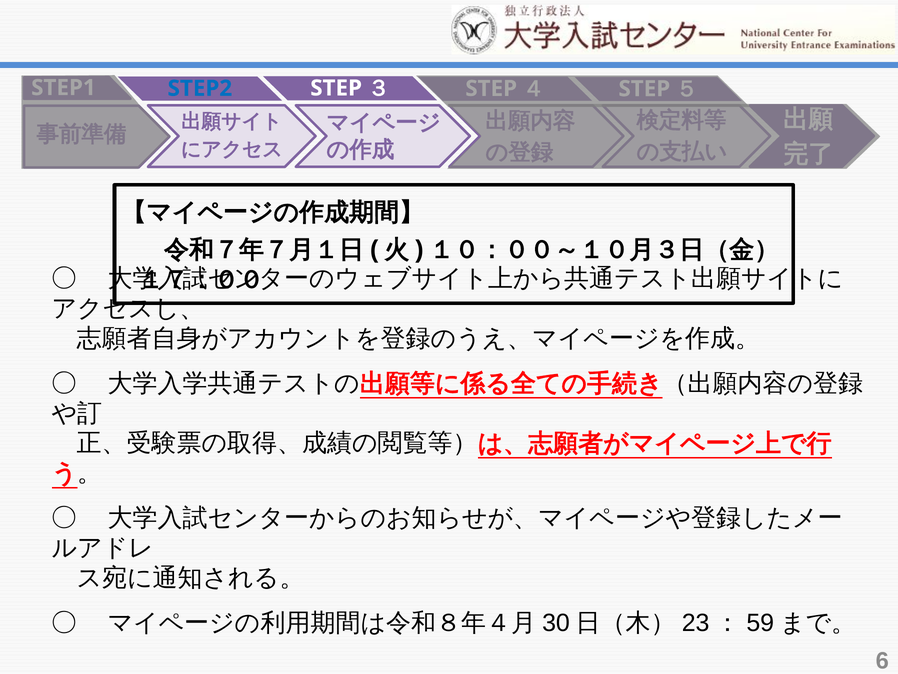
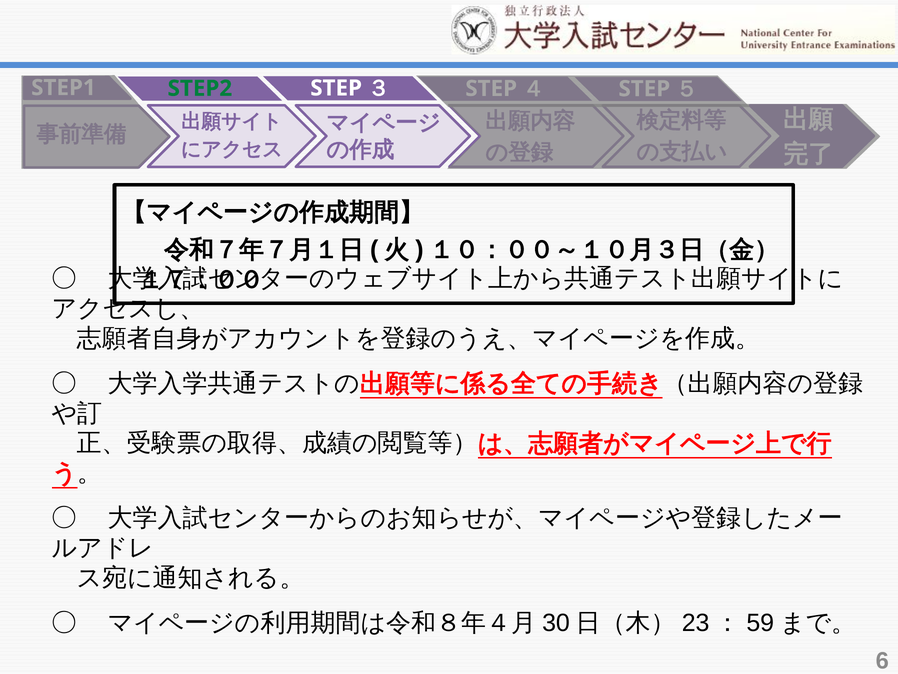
STEP2 colour: blue -> green (200, 88)
